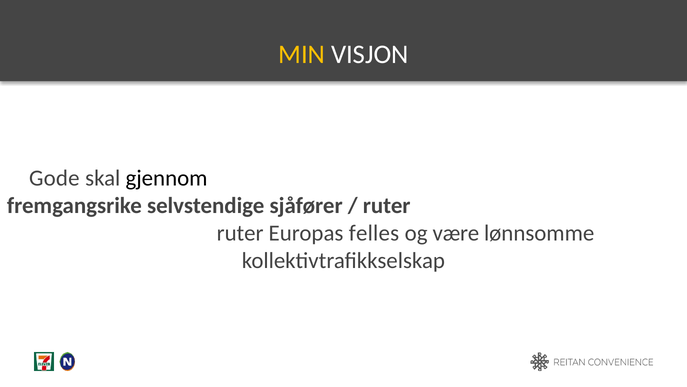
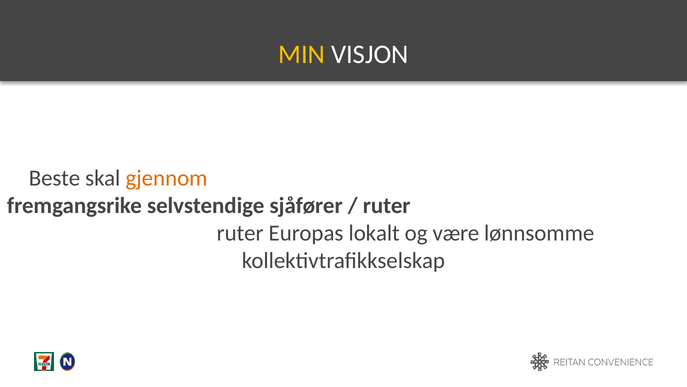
Gode: Gode -> Beste (54, 178)
gjennom colour: black -> orange (167, 178)
felles: felles -> lokalt (374, 233)
